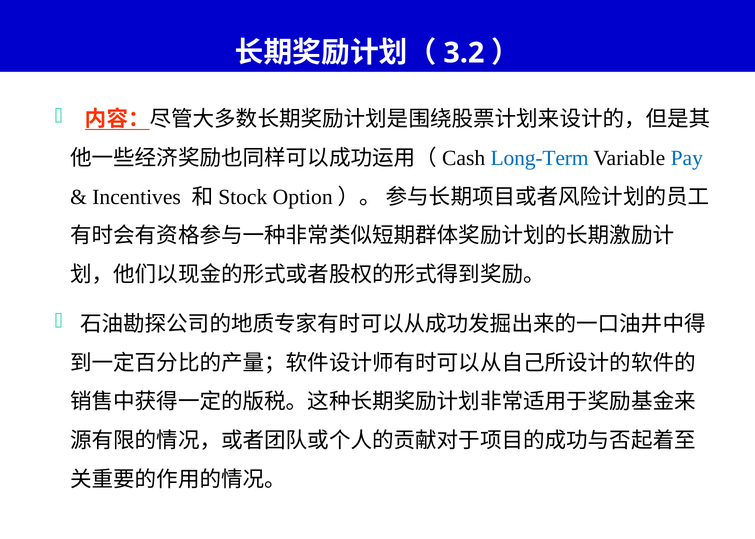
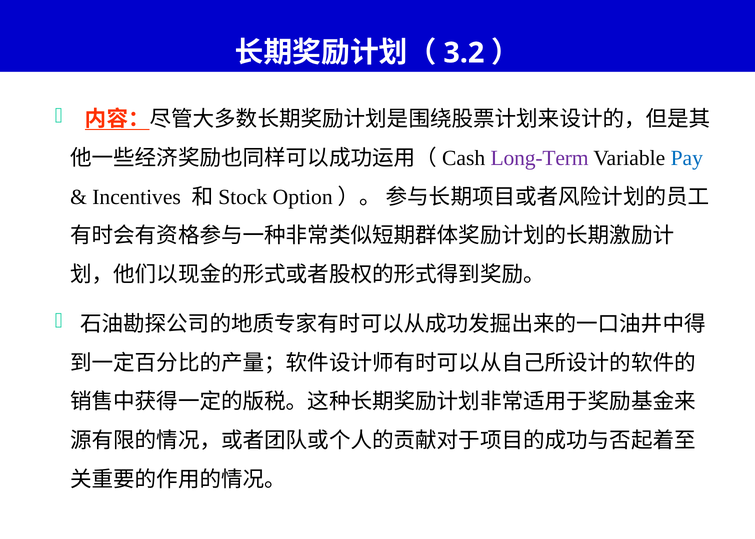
Long-Term colour: blue -> purple (540, 158)
